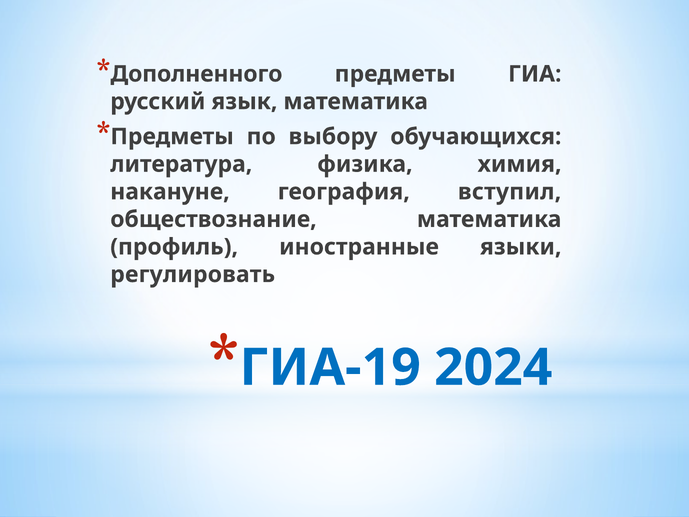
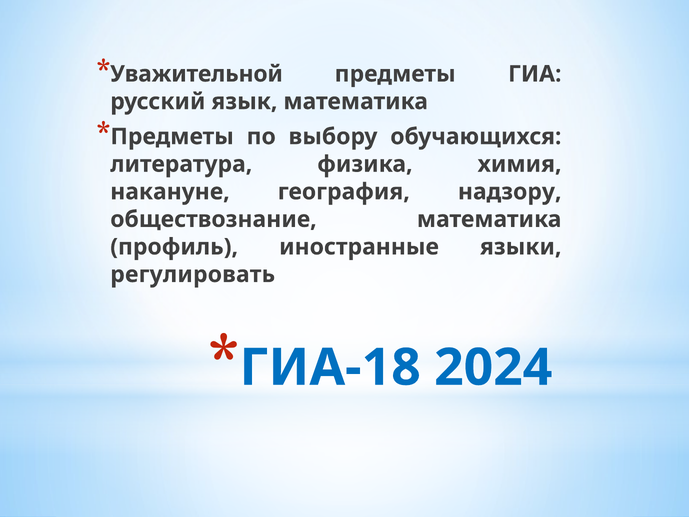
Дополненного: Дополненного -> Уважительной (196, 74)
вступил: вступил -> надзору (510, 192)
ГИА-19: ГИА-19 -> ГИА-18 (330, 368)
